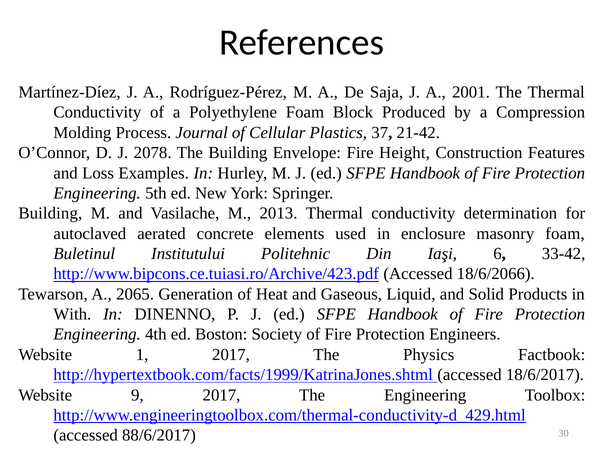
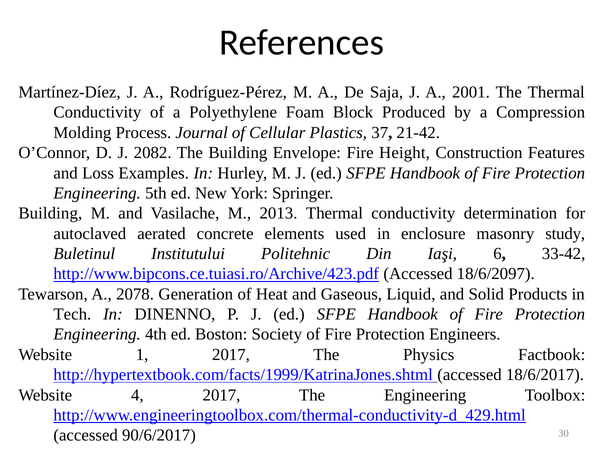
2078: 2078 -> 2082 (153, 153)
masonry foam: foam -> study (565, 233)
18/6/2066: 18/6/2066 -> 18/6/2097 (496, 274)
2065: 2065 -> 2078 (135, 294)
With: With -> Tech (72, 314)
9: 9 -> 4 (137, 395)
88/6/2017: 88/6/2017 -> 90/6/2017 (159, 435)
